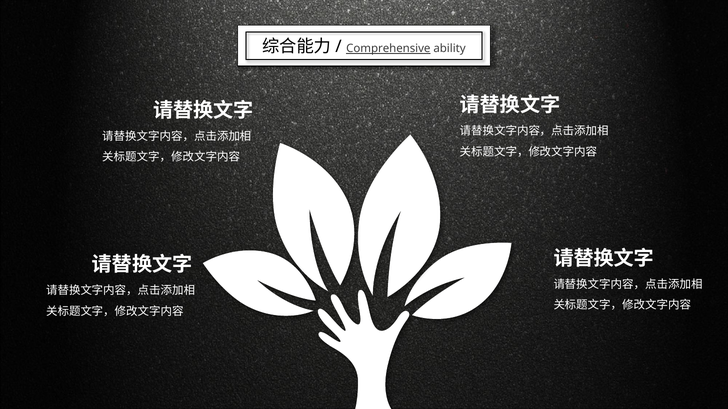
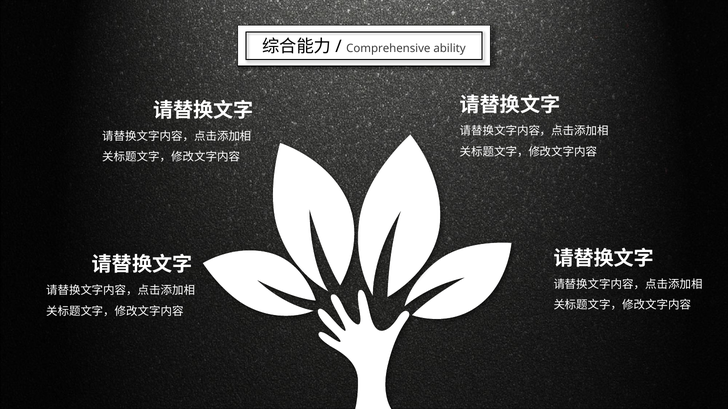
Comprehensive underline: present -> none (388, 49)
